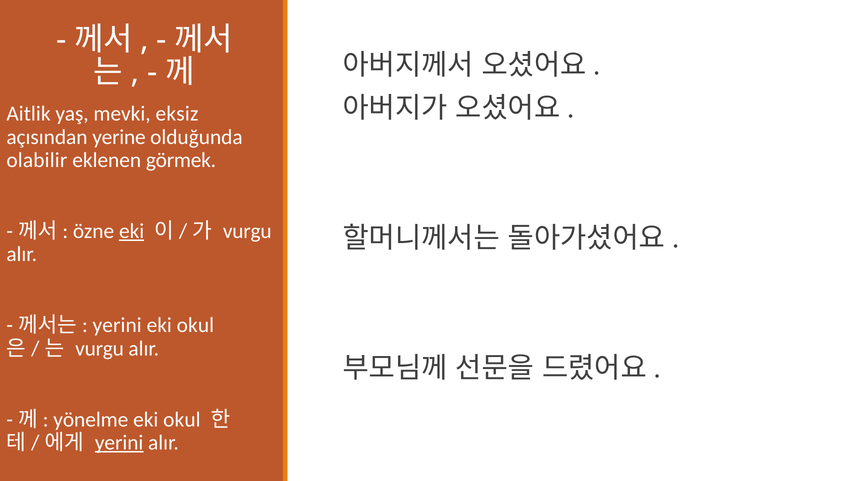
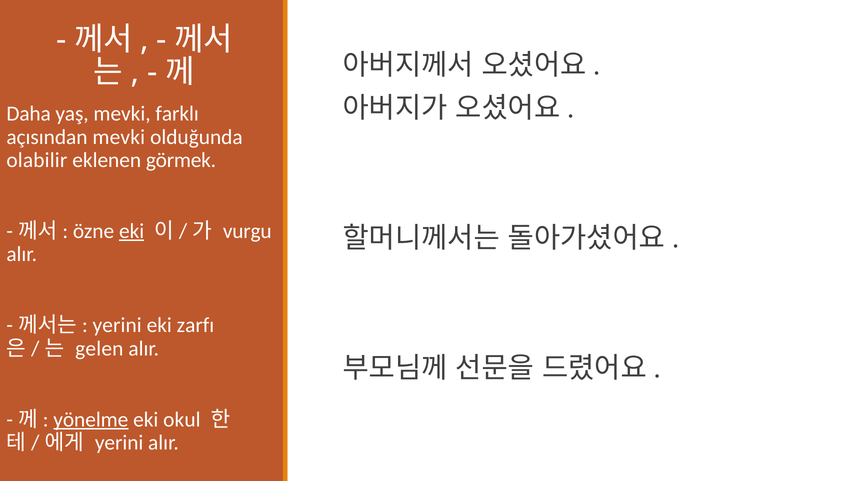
Aitlik: Aitlik -> Daha (29, 114)
eksiz: eksiz -> farklı (177, 114)
açısından yerine: yerine -> mevki (119, 137)
okul: okul -> zarfı (195, 325)
vurgu: vurgu -> gelen (99, 348)
yönelme underline: none -> present (91, 419)
yerini underline: present -> none (119, 442)
